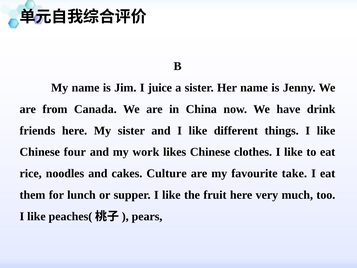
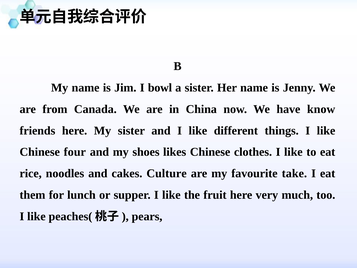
juice: juice -> bowl (160, 88)
drink: drink -> know (321, 109)
work: work -> shoes (146, 152)
